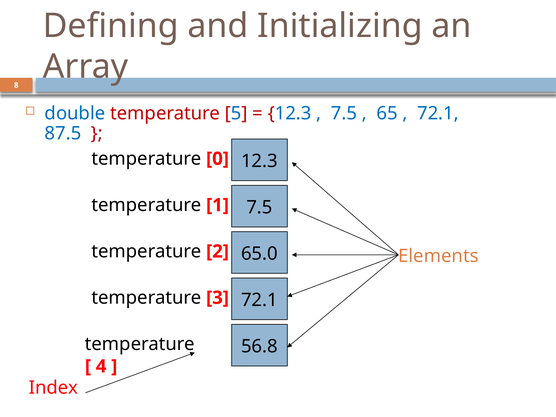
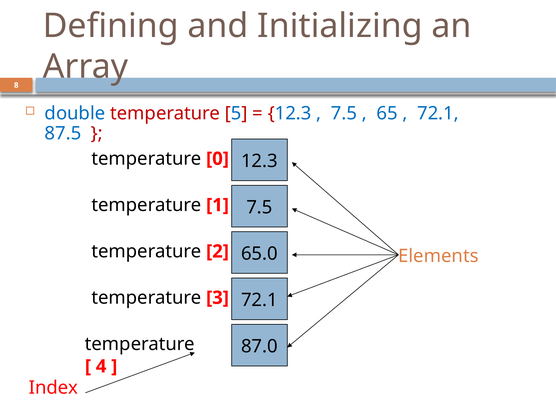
56.8: 56.8 -> 87.0 (259, 346)
